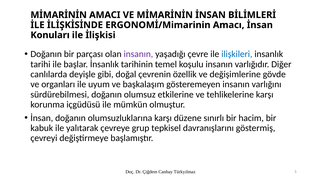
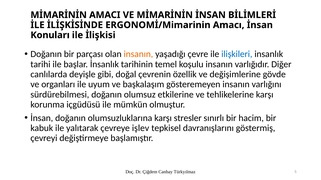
insanın colour: purple -> orange (138, 54)
düzene: düzene -> stresler (188, 118)
grup: grup -> işlev (141, 128)
